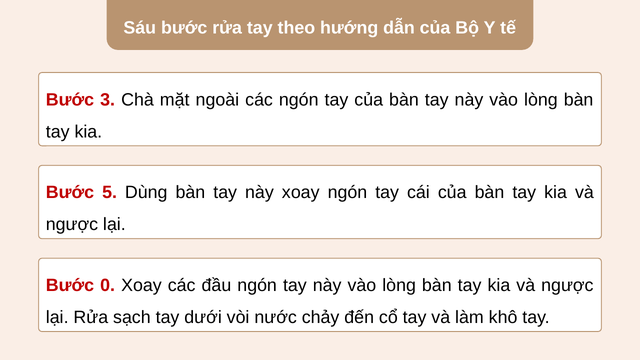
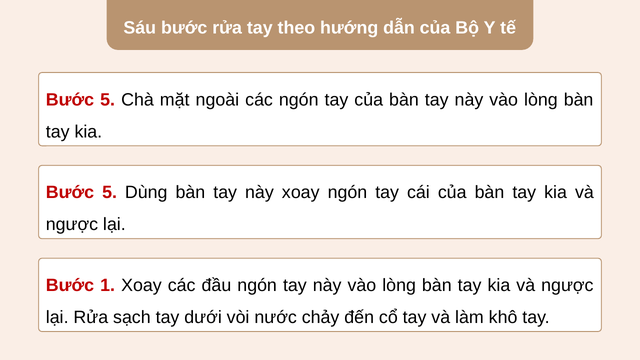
3: 3 -> 5 (108, 100)
0: 0 -> 1 (108, 285)
